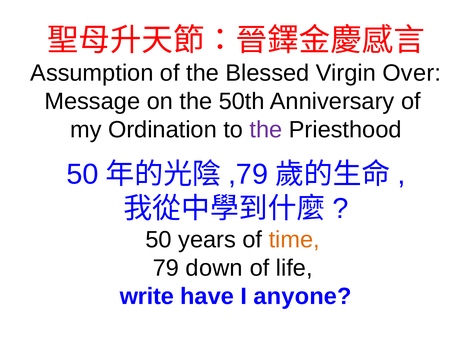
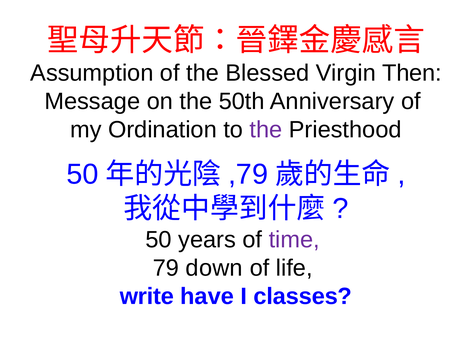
Over: Over -> Then (412, 73)
time colour: orange -> purple (294, 240)
anyone: anyone -> classes (303, 296)
